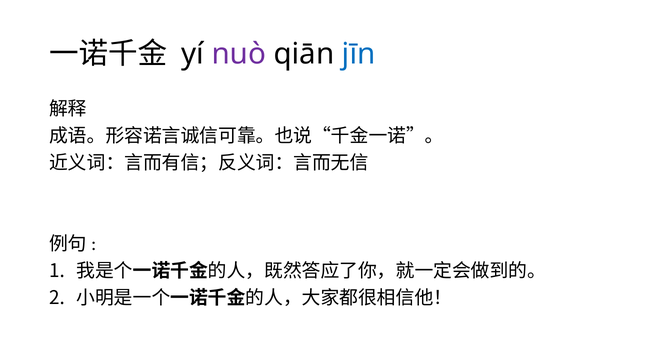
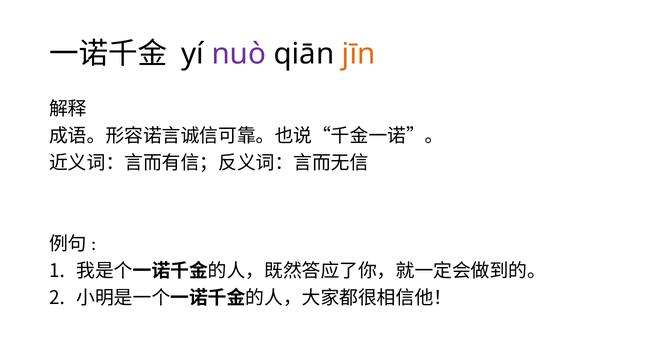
jīn colour: blue -> orange (359, 54)
